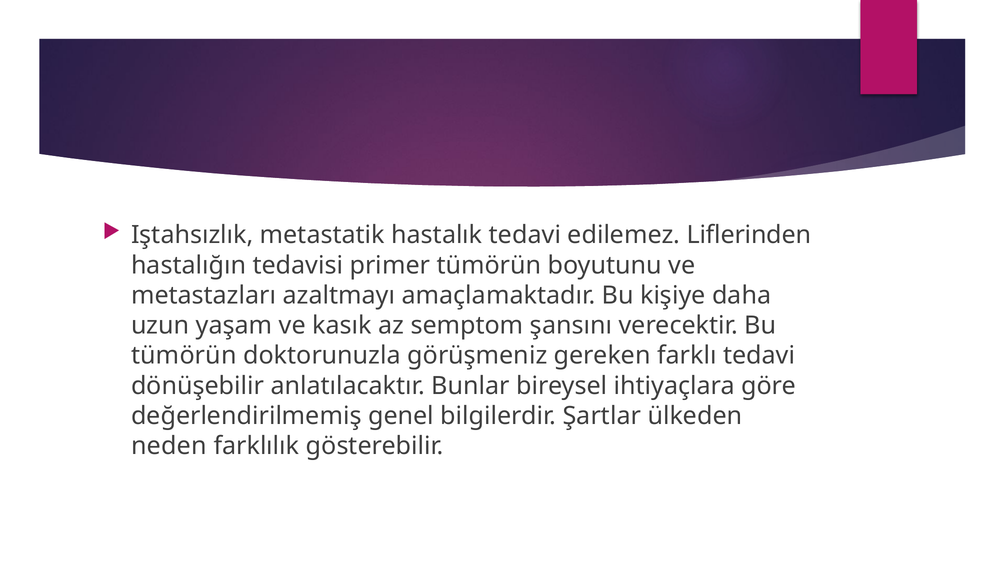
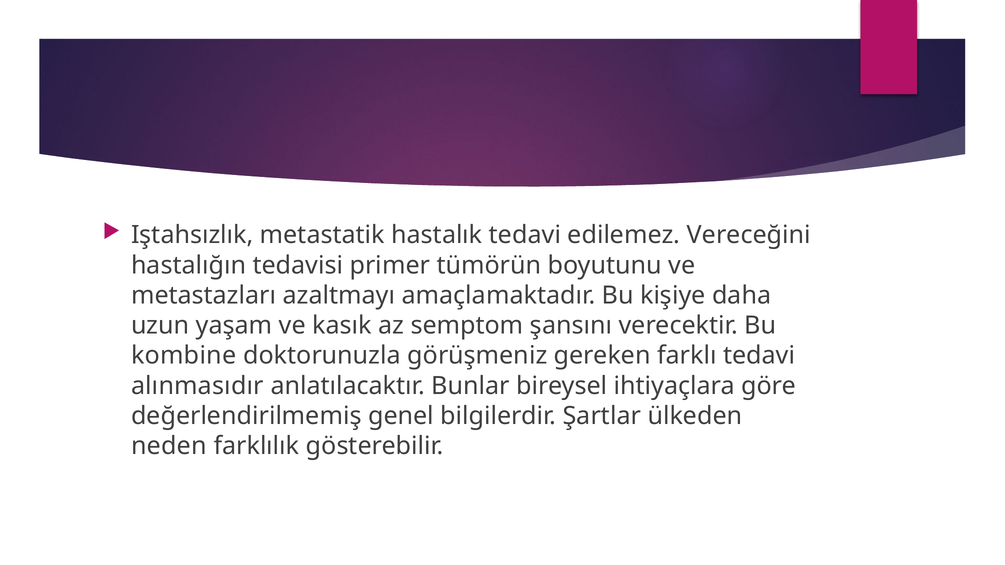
Liflerinden: Liflerinden -> Vereceğini (749, 235)
tümörün: tümörün -> kombine (184, 356)
dönüşebilir: dönüşebilir -> alınmasıdır (197, 386)
